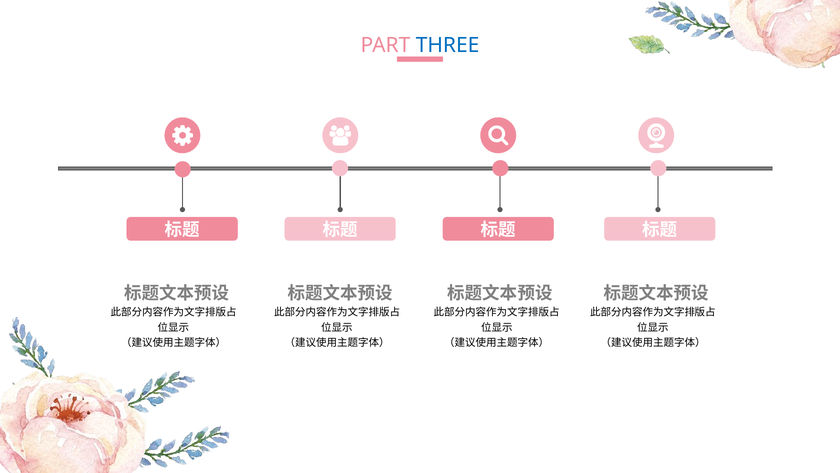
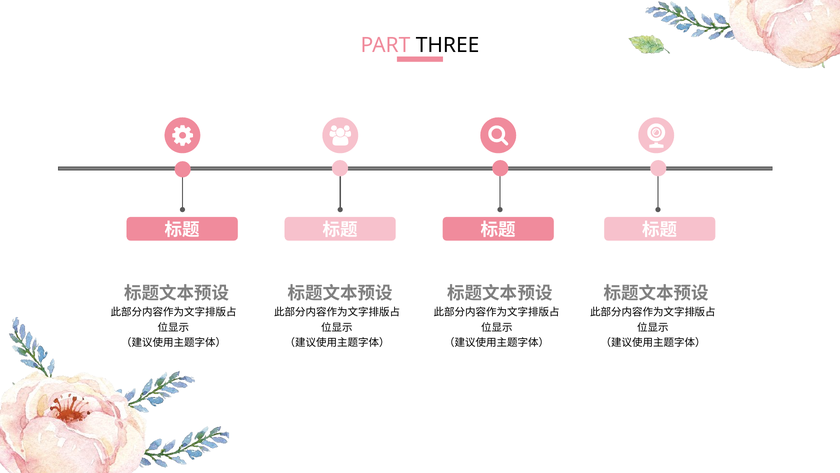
THREE colour: blue -> black (448, 45)
